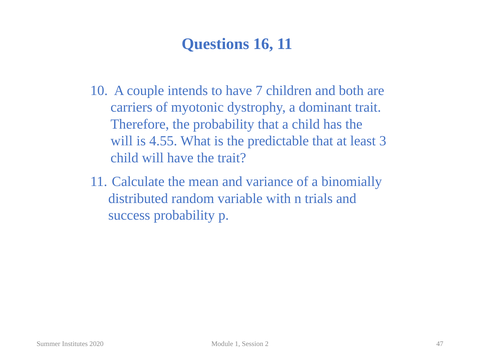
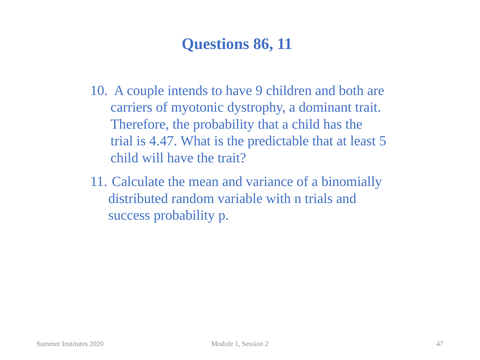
16: 16 -> 86 (263, 44)
7: 7 -> 9 (259, 91)
will: will -> trial (122, 141)
4.55: 4.55 -> 4.47 (163, 141)
3: 3 -> 5 (383, 141)
